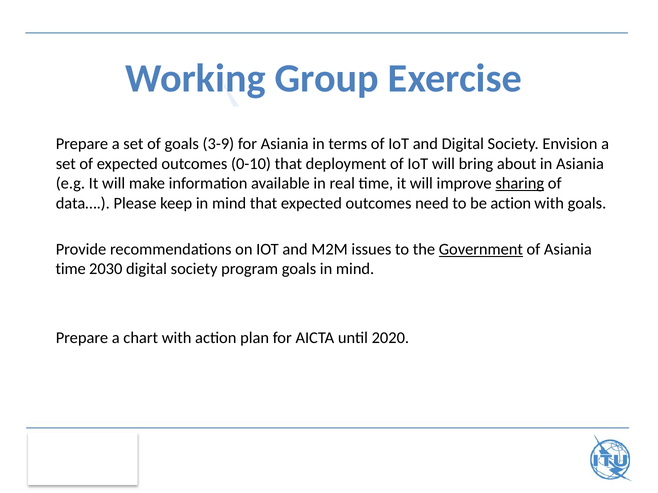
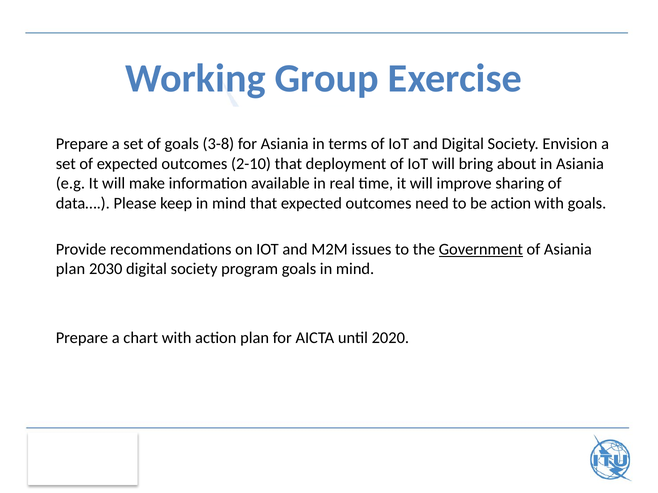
3-9: 3-9 -> 3-8 (218, 144)
0-10: 0-10 -> 2-10 (251, 164)
sharing underline: present -> none (520, 184)
time: time -> plan (70, 269)
